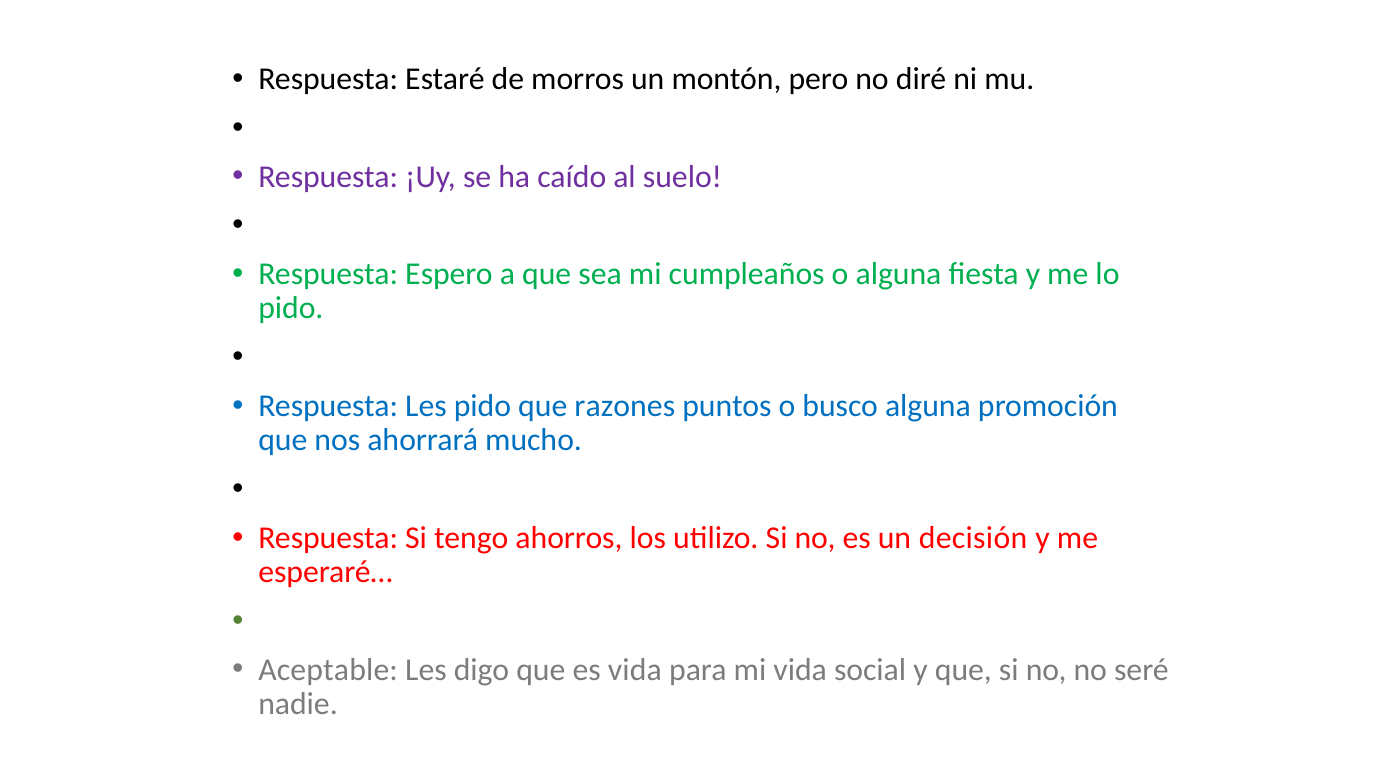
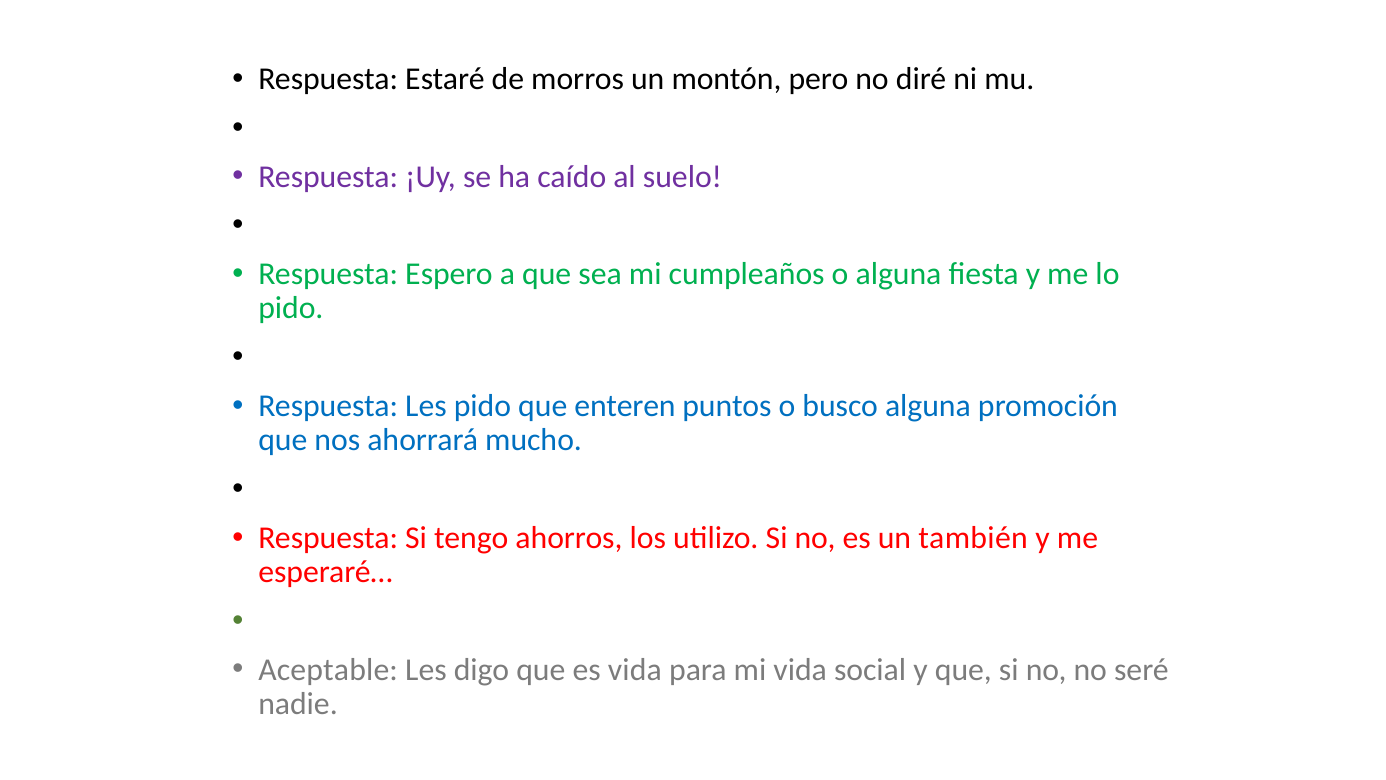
razones: razones -> enteren (625, 406)
decisión: decisión -> también (973, 538)
